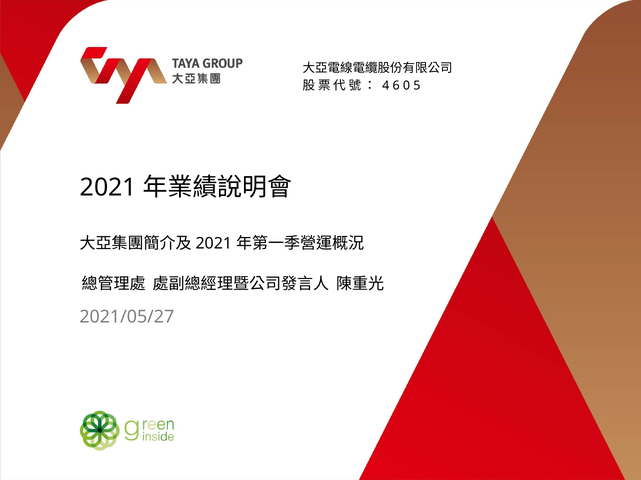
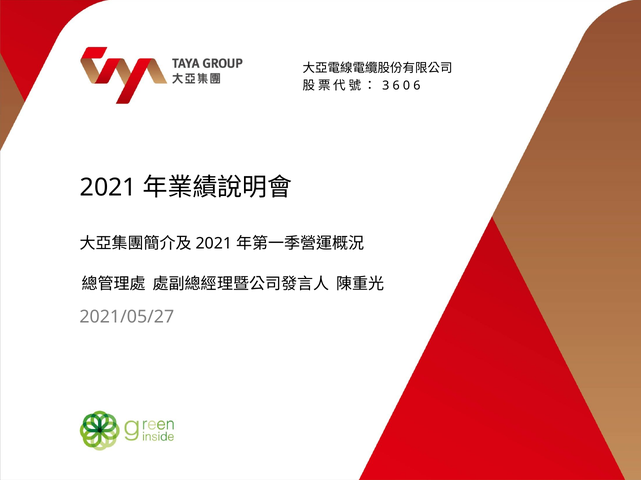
4: 4 -> 3 (386, 86)
0 5: 5 -> 6 (417, 86)
